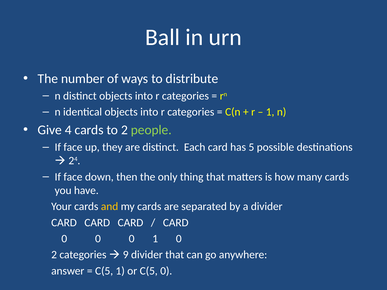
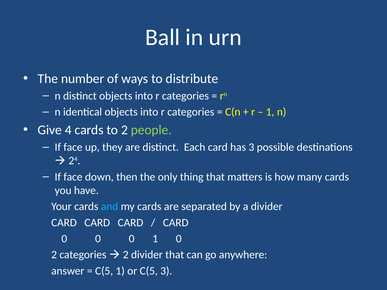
has 5: 5 -> 3 (251, 147)
and colour: yellow -> light blue (110, 207)
9: 9 -> 2 (126, 255)
C(5 0: 0 -> 3 (166, 271)
